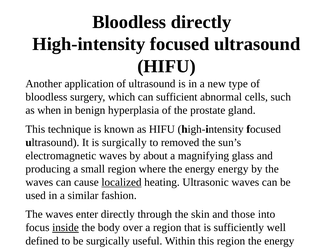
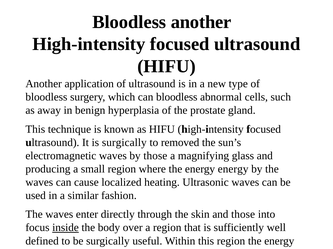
Bloodless directly: directly -> another (201, 22)
can sufficient: sufficient -> bloodless (177, 97)
when: when -> away (49, 111)
by about: about -> those (155, 156)
localized underline: present -> none (121, 183)
